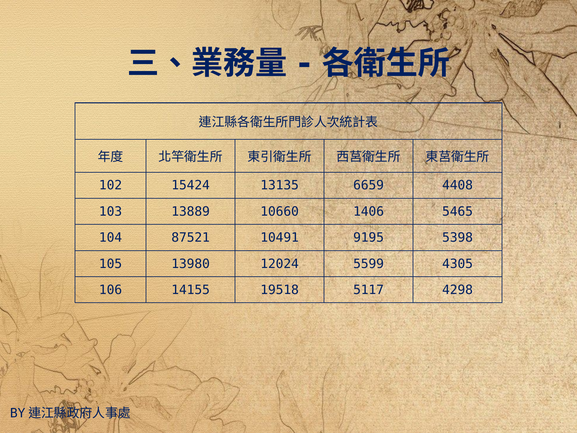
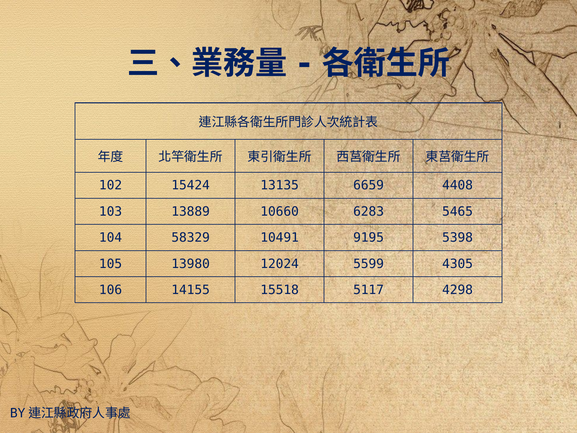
1406: 1406 -> 6283 (369, 211)
87521: 87521 -> 58329 (191, 238)
19518: 19518 -> 15518 (280, 290)
